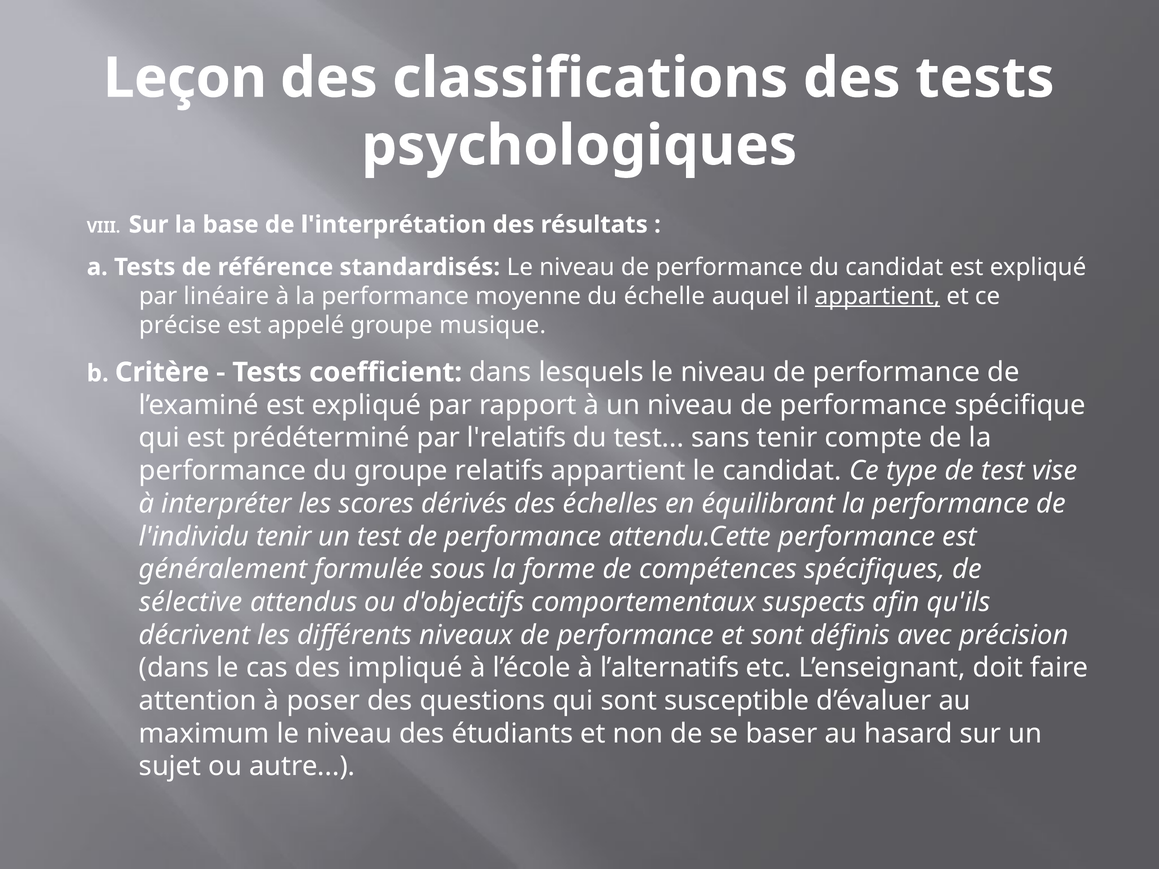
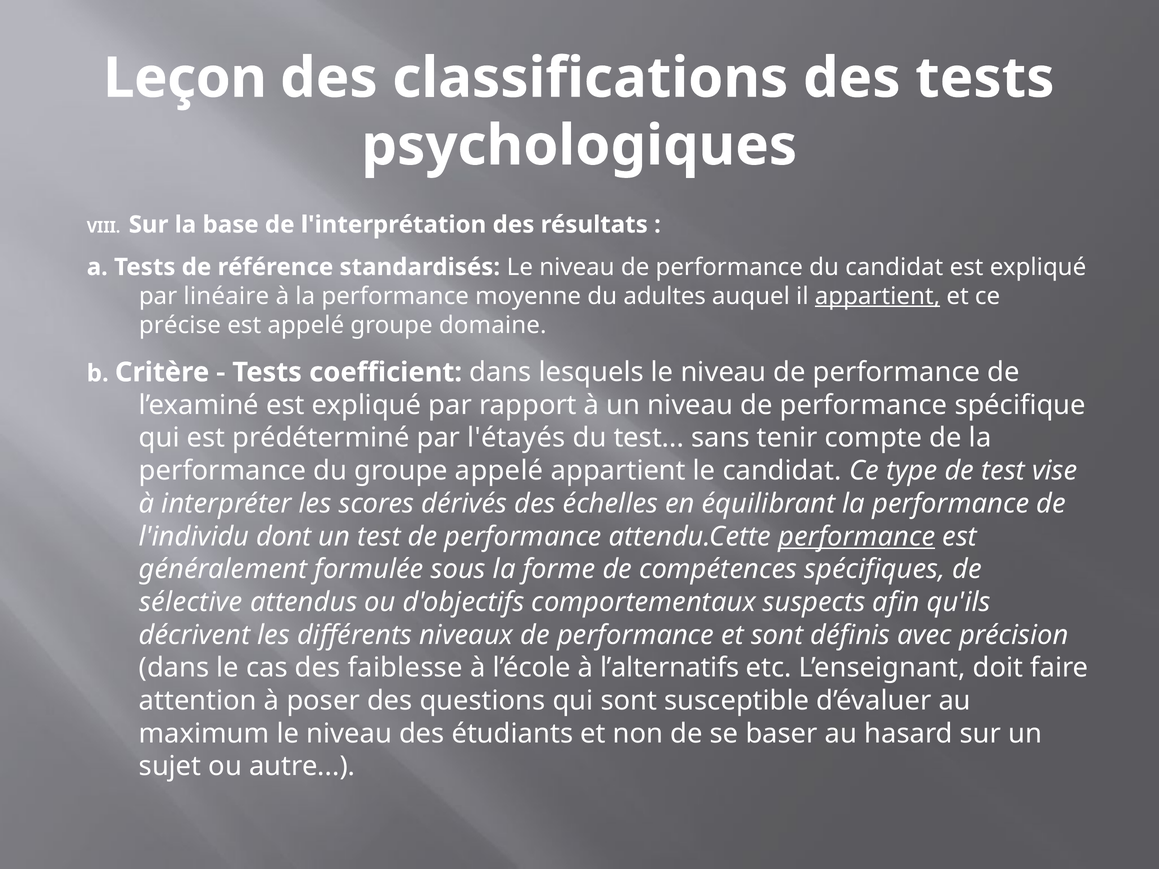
échelle: échelle -> adultes (665, 296)
musique: musique -> domaine (493, 325)
l'relatifs: l'relatifs -> l'étayés (516, 438)
groupe relatifs: relatifs -> appelé (499, 471)
l'individu tenir: tenir -> dont (284, 537)
performance underline: none -> present (857, 537)
impliqué: impliqué -> faiblesse (405, 668)
